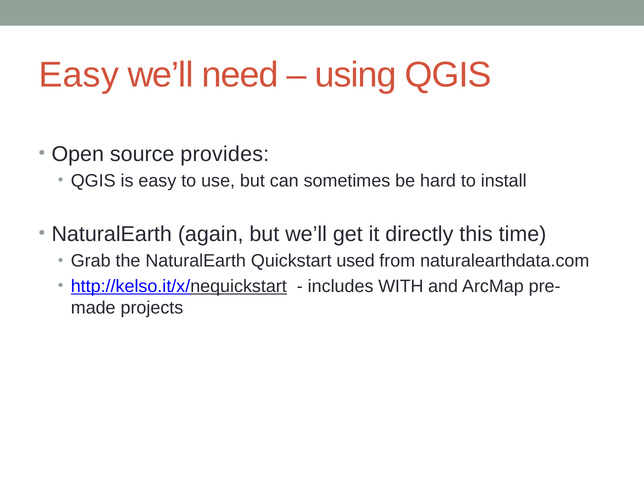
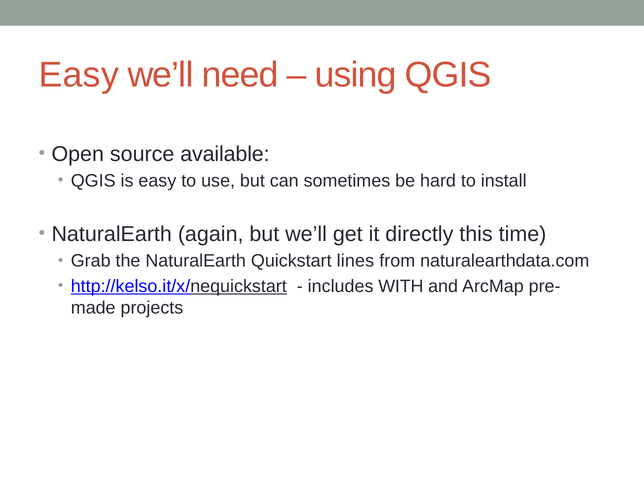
provides: provides -> available (225, 154)
used: used -> lines (355, 261)
